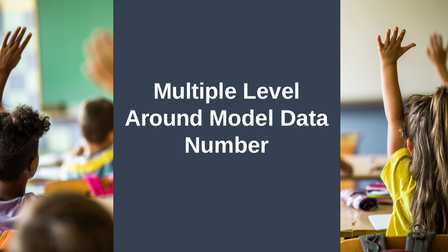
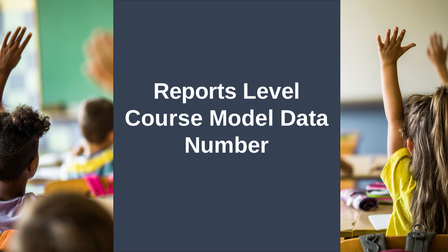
Multiple: Multiple -> Reports (195, 92)
Around: Around -> Course (164, 118)
